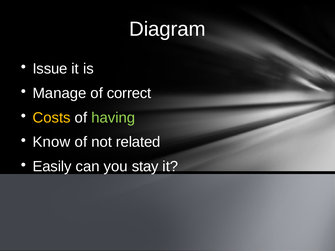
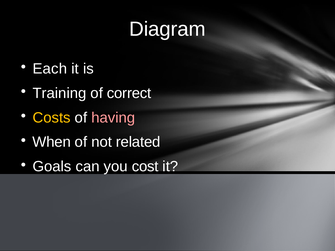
Issue: Issue -> Each (50, 69)
Manage: Manage -> Training (59, 93)
having colour: light green -> pink (113, 118)
Know: Know -> When (52, 142)
Easily: Easily -> Goals (52, 167)
stay: stay -> cost (145, 167)
